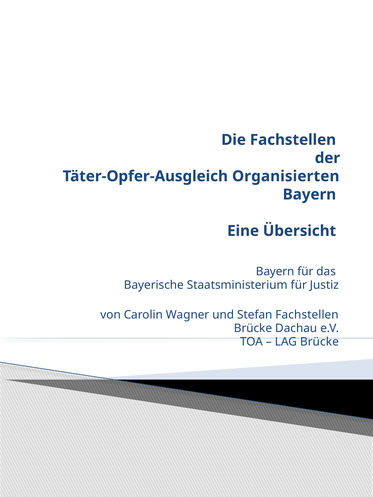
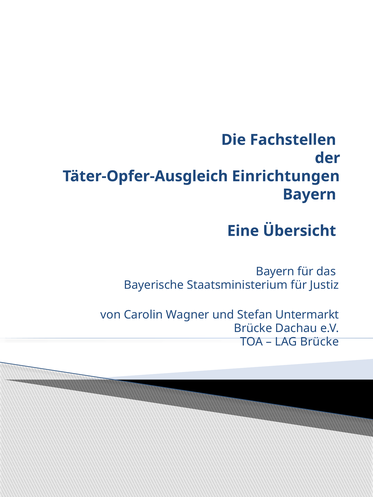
Organisierten: Organisierten -> Einrichtungen (286, 176)
Stefan Fachstellen: Fachstellen -> Untermarkt (307, 315)
